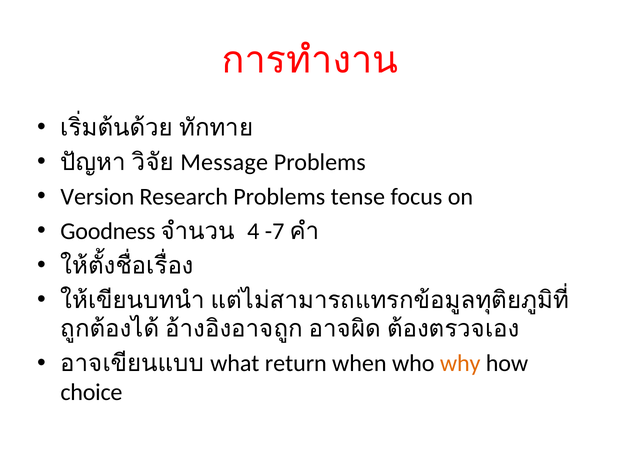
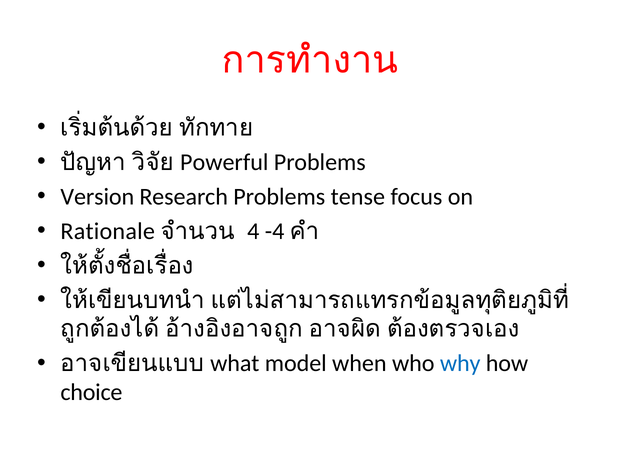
Message: Message -> Powerful (224, 162)
Goodness: Goodness -> Rationale (108, 231)
-7: -7 -> -4 (275, 231)
return: return -> model (296, 364)
why colour: orange -> blue (460, 364)
